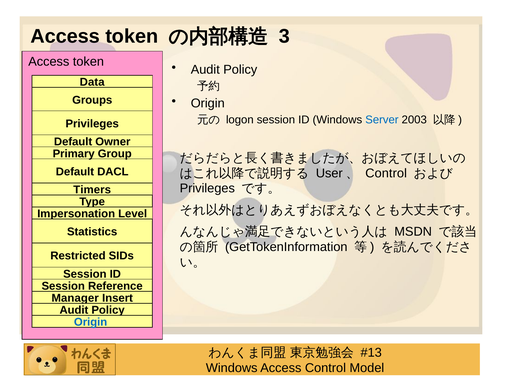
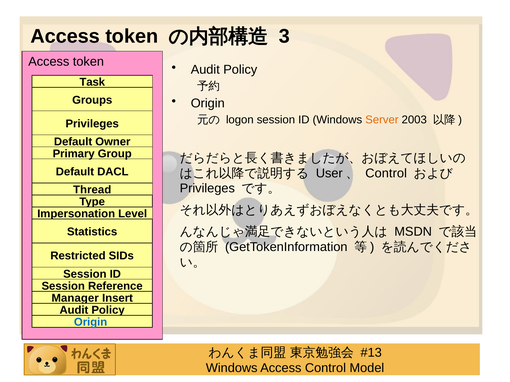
Data: Data -> Task (92, 82)
Server colour: blue -> orange (382, 120)
Timers: Timers -> Thread (92, 190)
